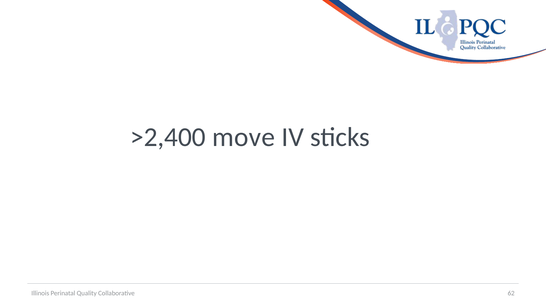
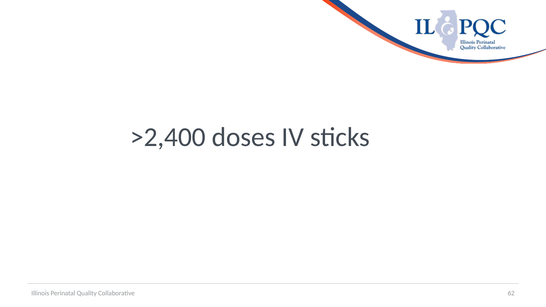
move: move -> doses (244, 137)
